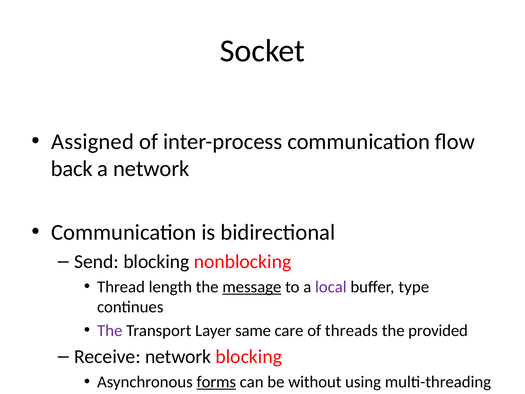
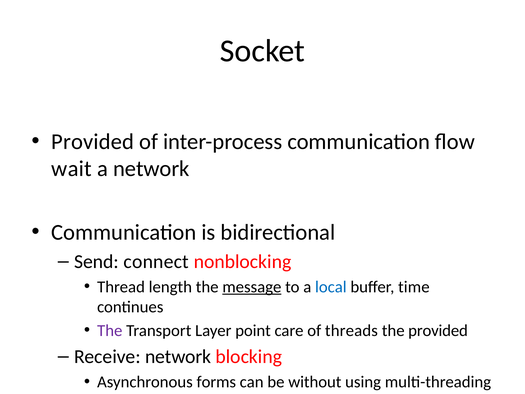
Assigned: Assigned -> Provided (93, 141)
back: back -> wait (72, 169)
Send blocking: blocking -> connect (156, 261)
local colour: purple -> blue (331, 287)
type: type -> time (414, 287)
same: same -> point (253, 330)
forms underline: present -> none (216, 382)
